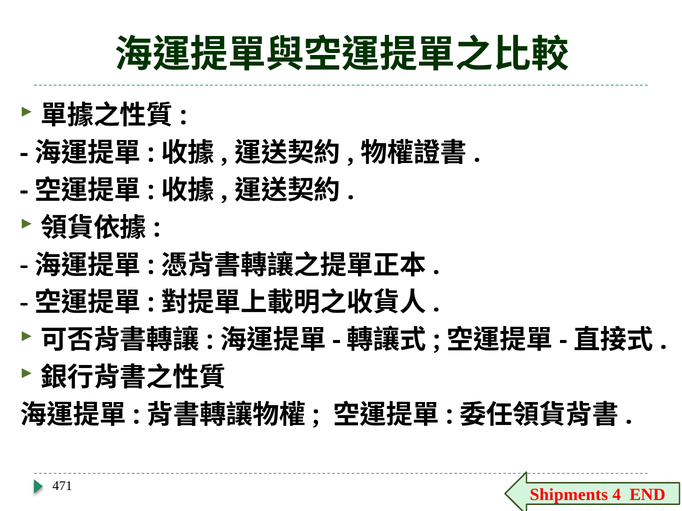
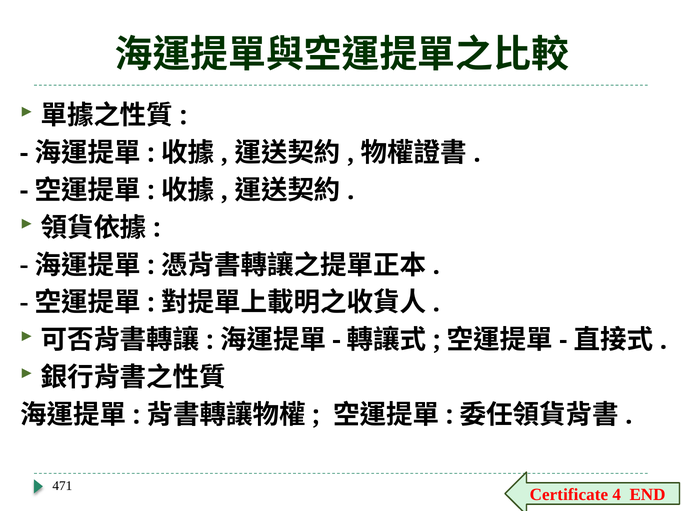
Shipments: Shipments -> Certificate (569, 495)
